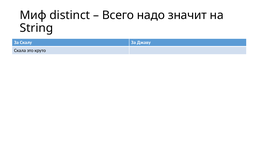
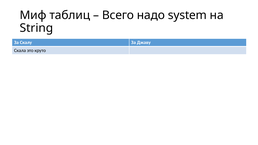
distinct: distinct -> таблиц (70, 15)
значит: значит -> system (187, 15)
